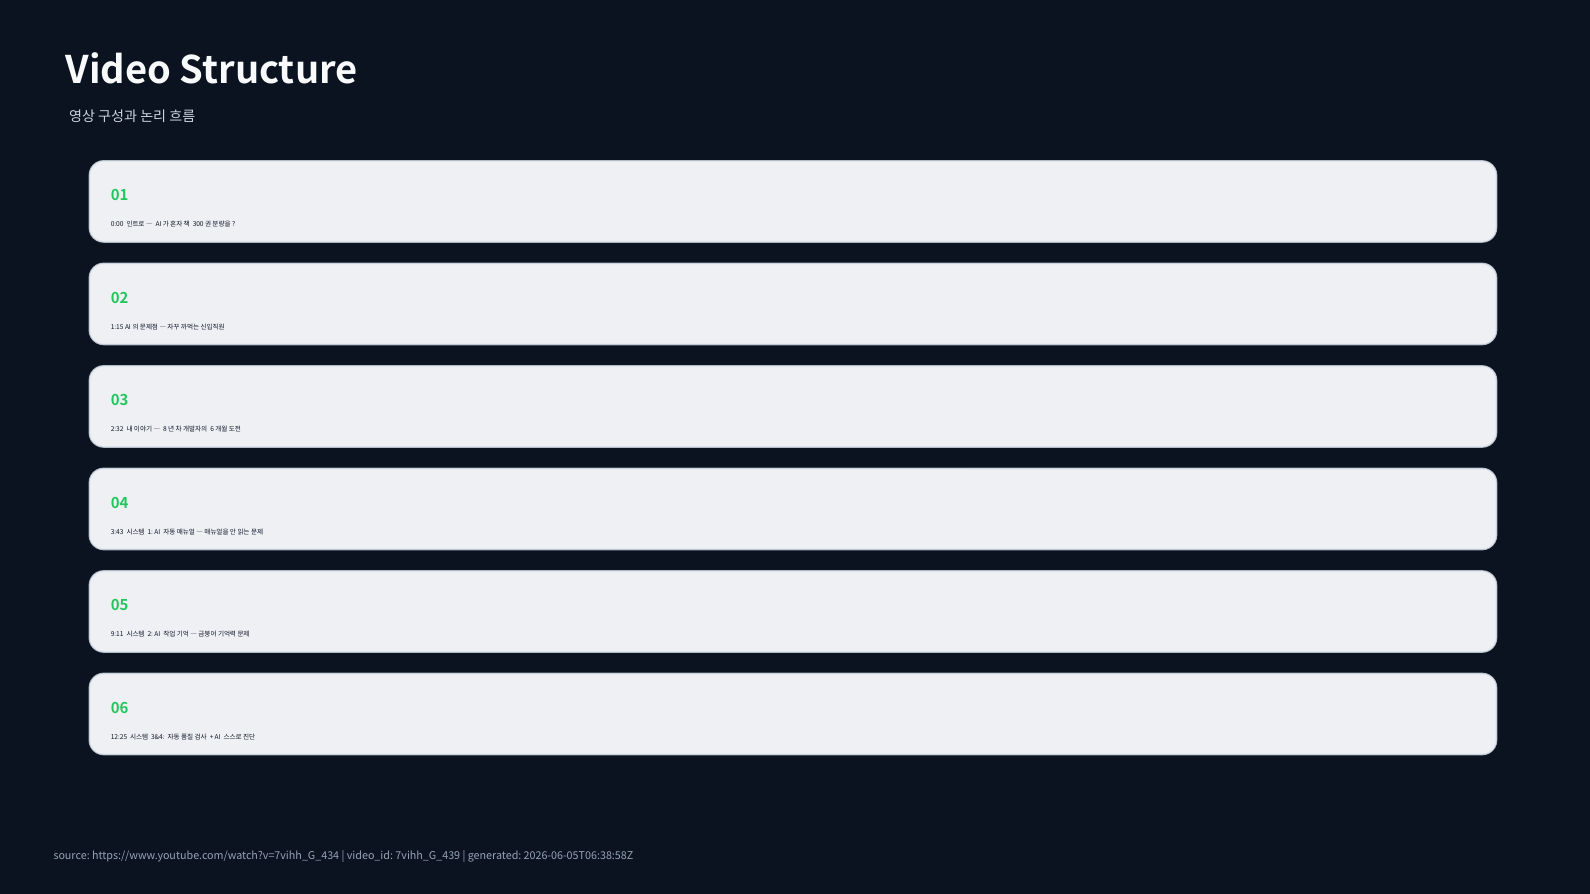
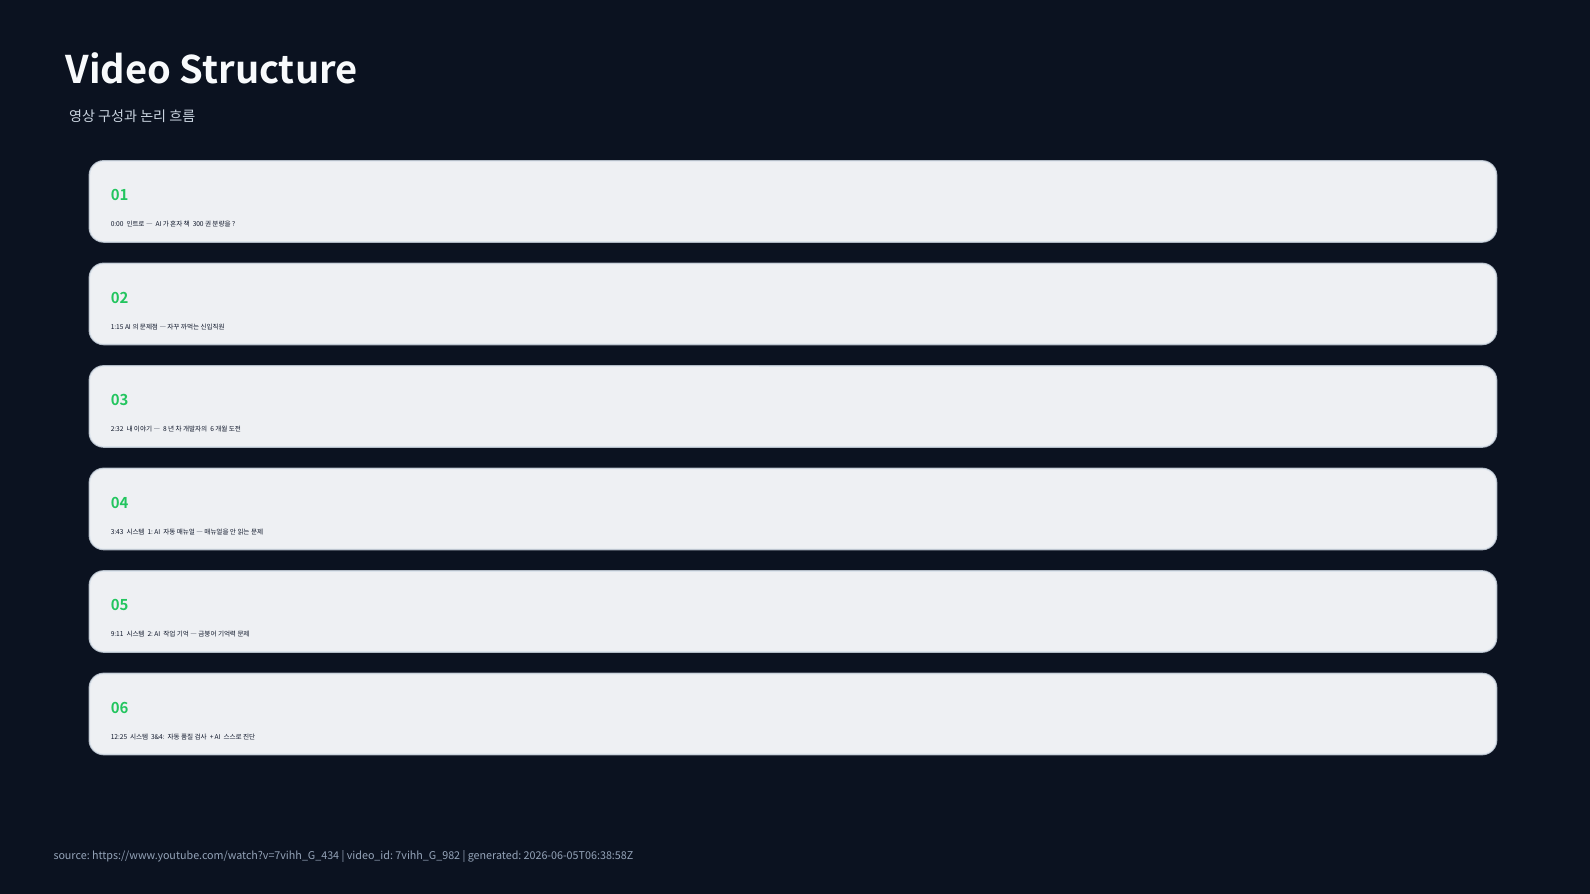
7vihh_G_439: 7vihh_G_439 -> 7vihh_G_982 (428, 856)
